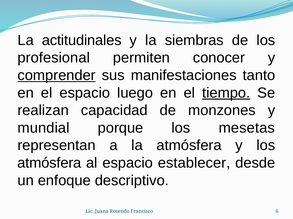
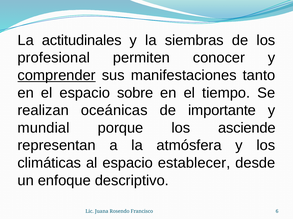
luego: luego -> sobre (135, 93)
tiempo underline: present -> none (226, 93)
capacidad: capacidad -> oceánicas (114, 111)
monzones: monzones -> importante (222, 111)
mesetas: mesetas -> asciende (247, 128)
atmósfera: atmósfera -> climáticas (49, 163)
